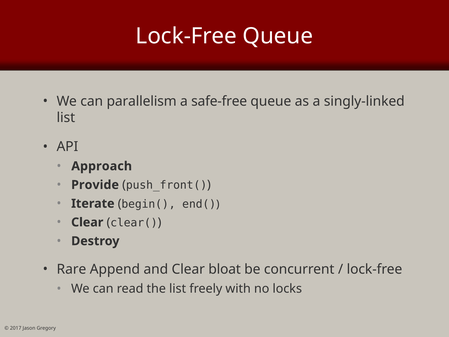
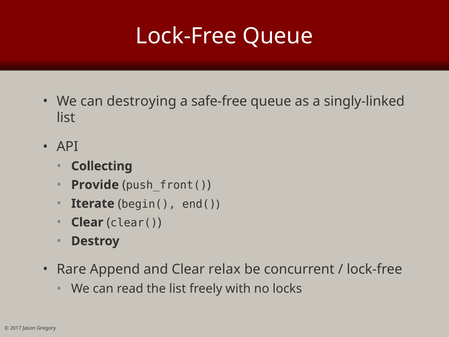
parallelism: parallelism -> destroying (142, 101)
Approach: Approach -> Collecting (102, 166)
bloat: bloat -> relax (225, 269)
